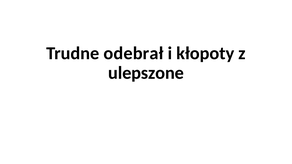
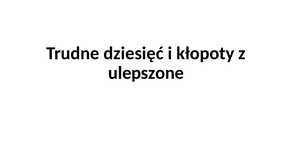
odebrał: odebrał -> dziesięć (133, 53)
